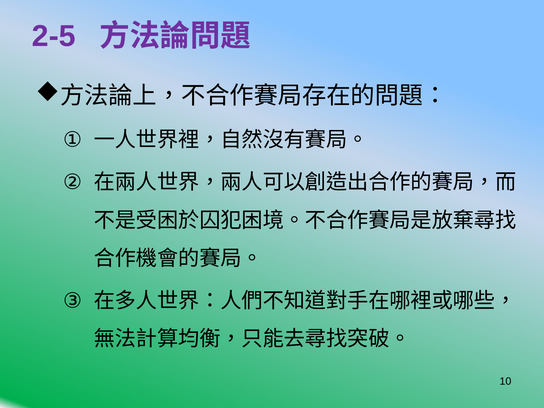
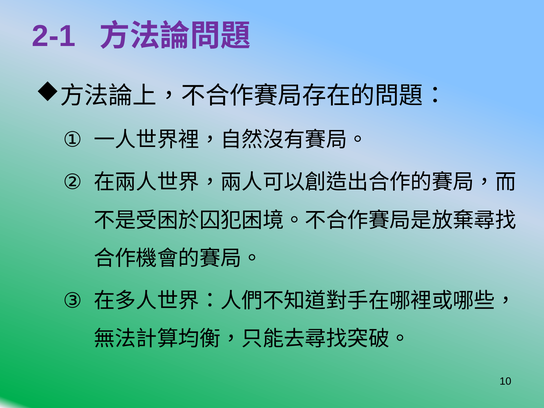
2-5: 2-5 -> 2-1 (54, 36)
